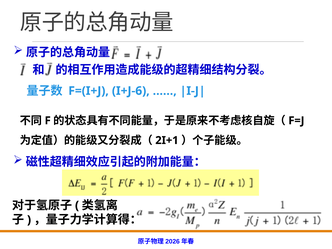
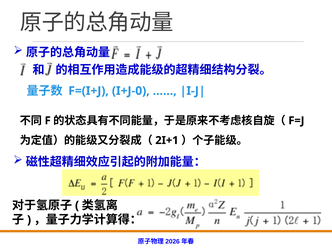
I+J-6: I+J-6 -> I+J-0 (131, 91)
